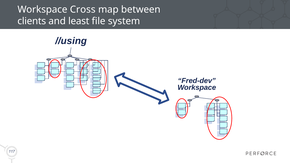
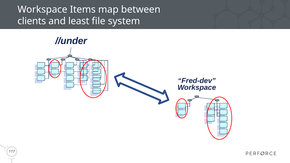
Cross: Cross -> Items (83, 9)
//using: //using -> //under (71, 41)
